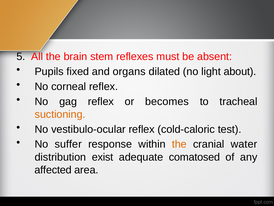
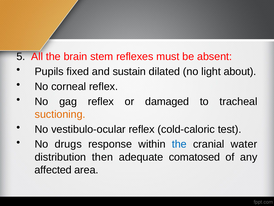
organs: organs -> sustain (129, 71)
becomes: becomes -> damaged (167, 101)
suffer: suffer -> drugs (68, 144)
the colour: orange -> blue (179, 144)
exist: exist -> then (102, 157)
